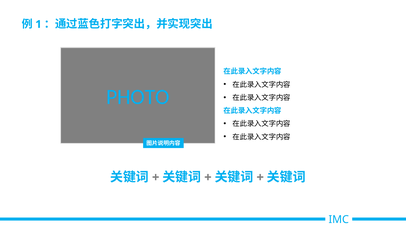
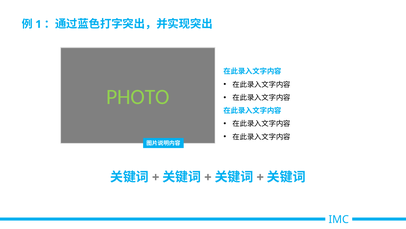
PHOTO colour: light blue -> light green (138, 97)
